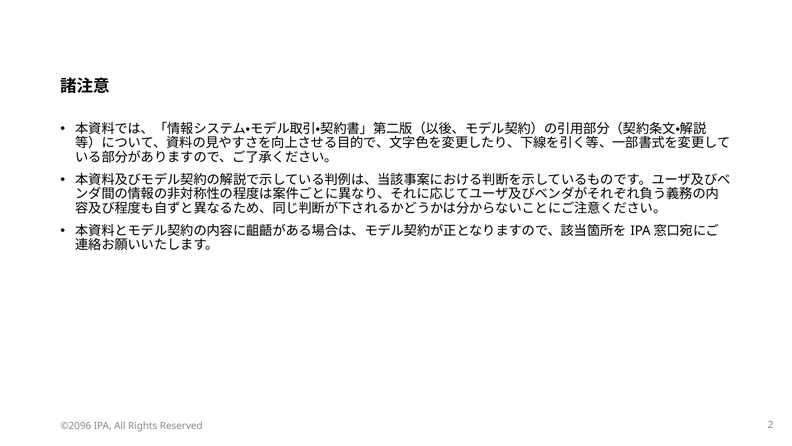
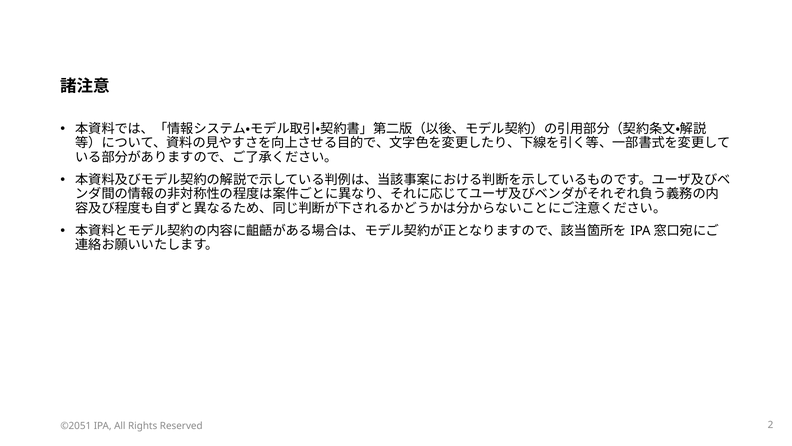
©2096: ©2096 -> ©2051 (76, 425)
